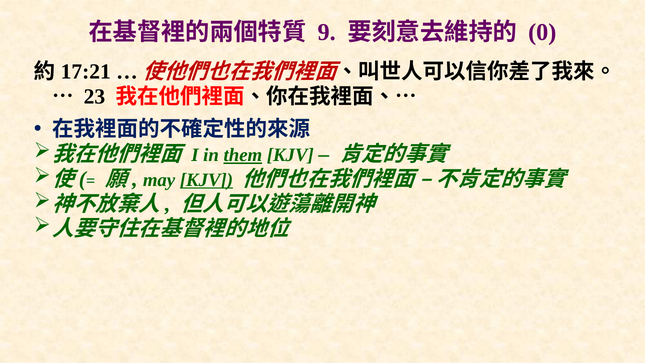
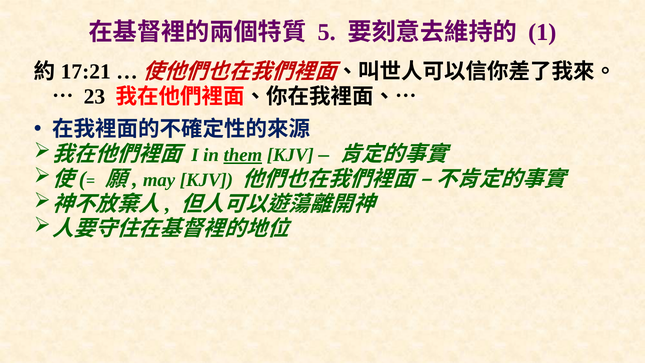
9: 9 -> 5 (327, 32)
0: 0 -> 1 (542, 32)
KJV underline: present -> none (206, 180)
